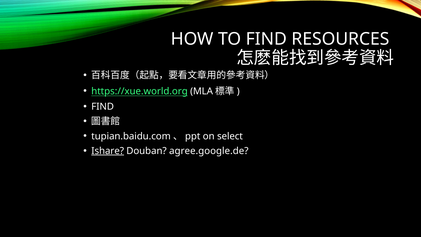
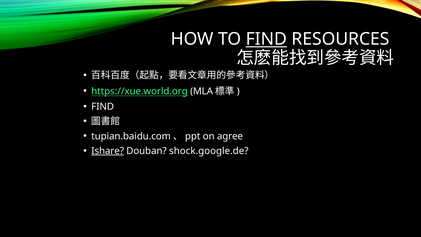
FIND underline: none -> present (266, 39)
select: select -> agree (230, 136)
agree.google.de: agree.google.de -> shock.google.de (209, 151)
